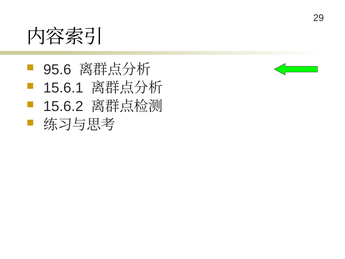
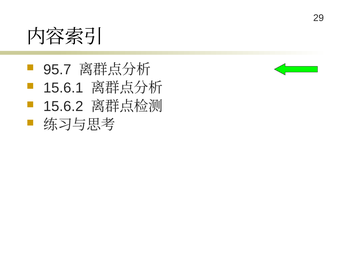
95.6: 95.6 -> 95.7 (57, 69)
